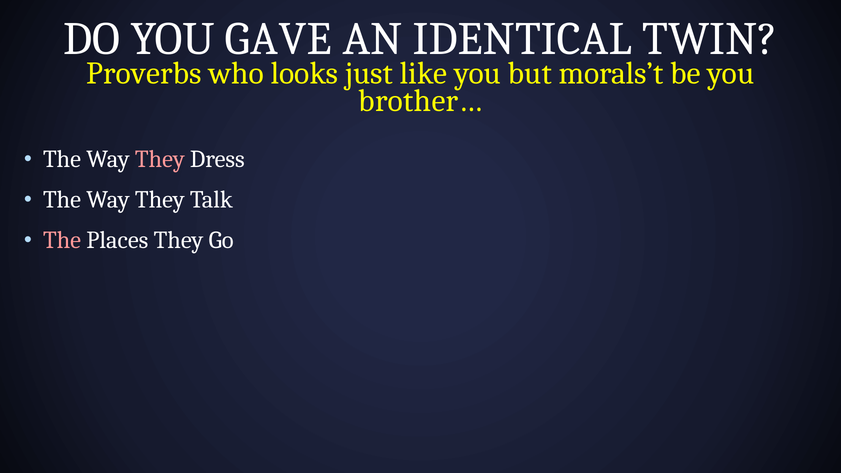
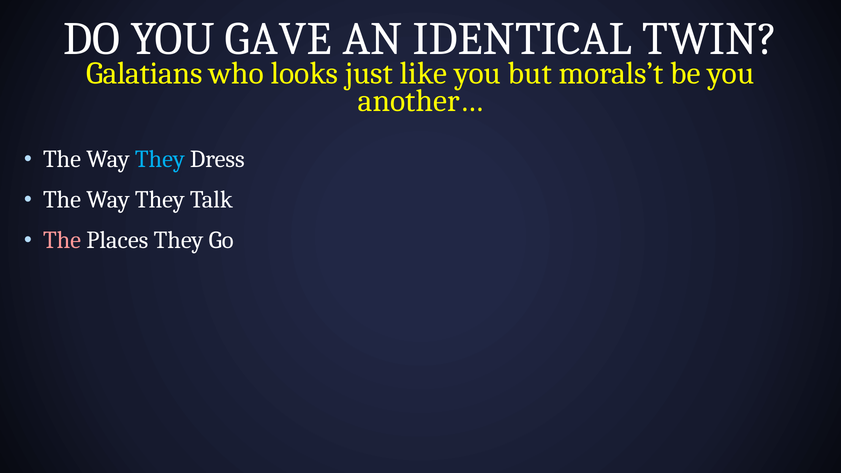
Proverbs: Proverbs -> Galatians (144, 74)
brother…: brother… -> another… (420, 101)
They colour: pink -> light blue (160, 159)
